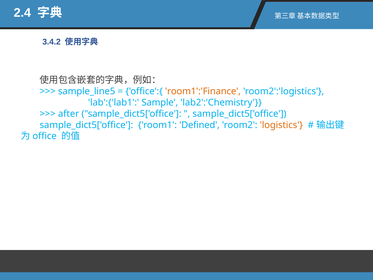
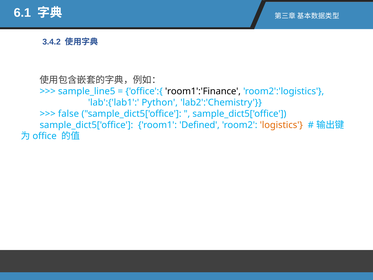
2.4: 2.4 -> 6.1 (22, 13)
room1':'Finance colour: orange -> black (203, 91)
Sample: Sample -> Python (160, 102)
after: after -> false (69, 114)
